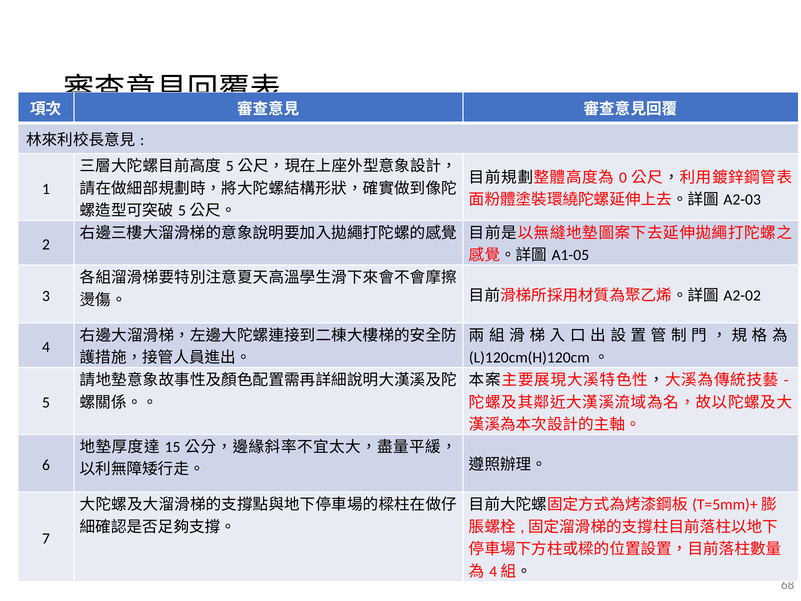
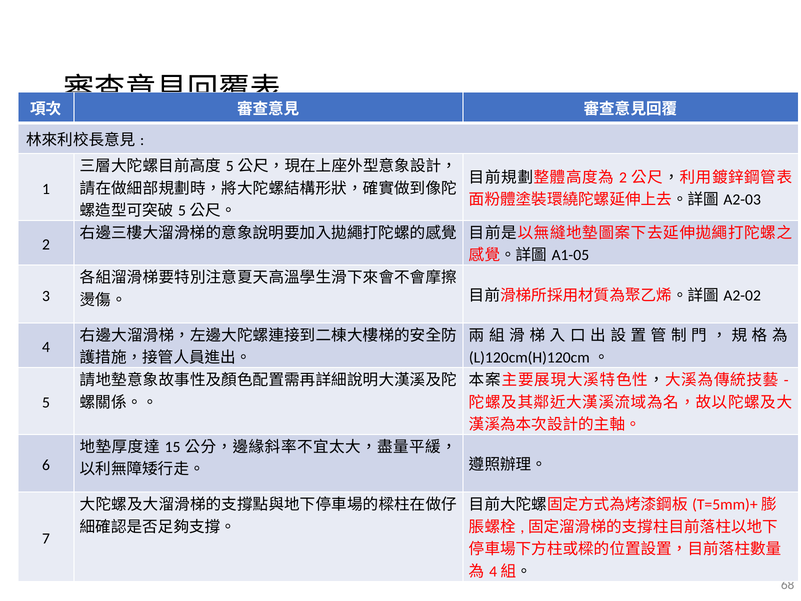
0: 0 -> 2 (623, 177)
